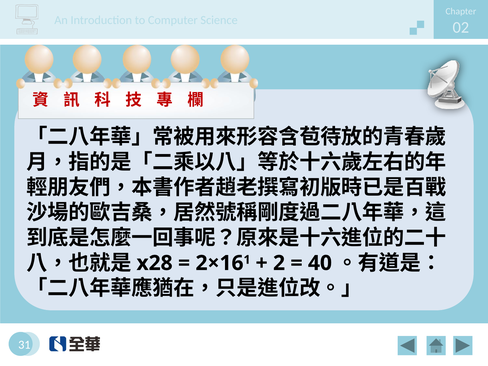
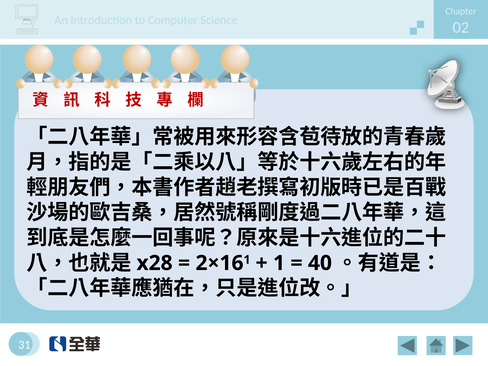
2: 2 -> 1 (279, 263)
